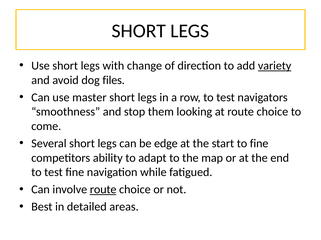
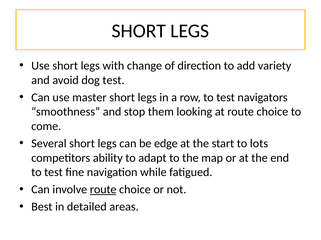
variety underline: present -> none (275, 66)
dog files: files -> test (114, 80)
to fine: fine -> lots (259, 144)
